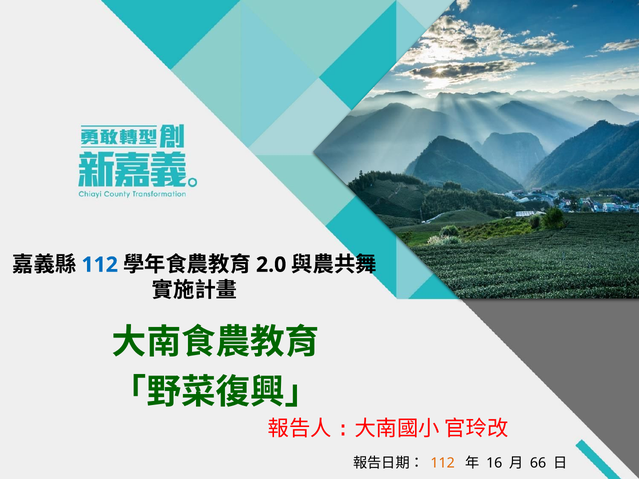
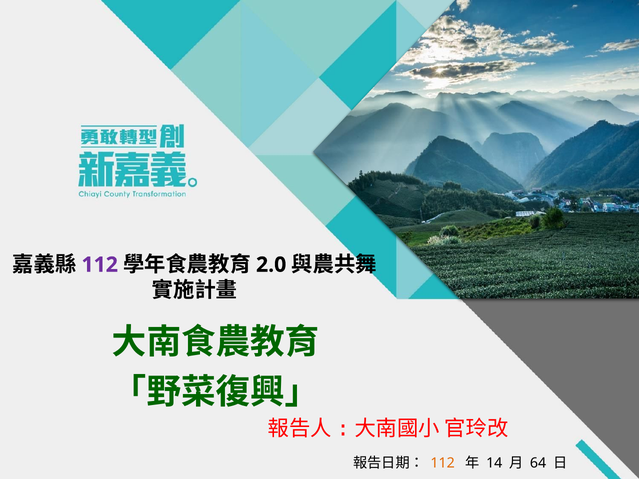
112 colour: blue -> purple (100, 265)
16: 16 -> 14 (494, 463)
66: 66 -> 64 (538, 463)
